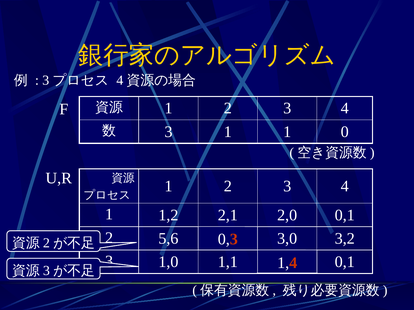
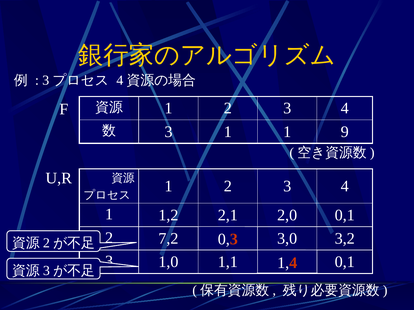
0: 0 -> 9 (345, 132)
5,6: 5,6 -> 7,2 (168, 239)
